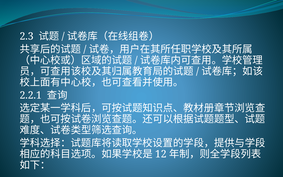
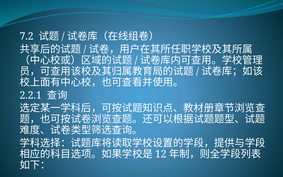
2.3: 2.3 -> 7.2 (27, 36)
